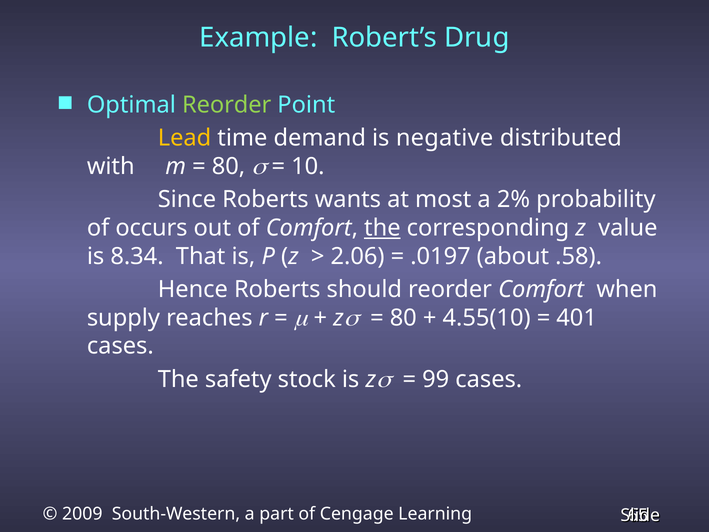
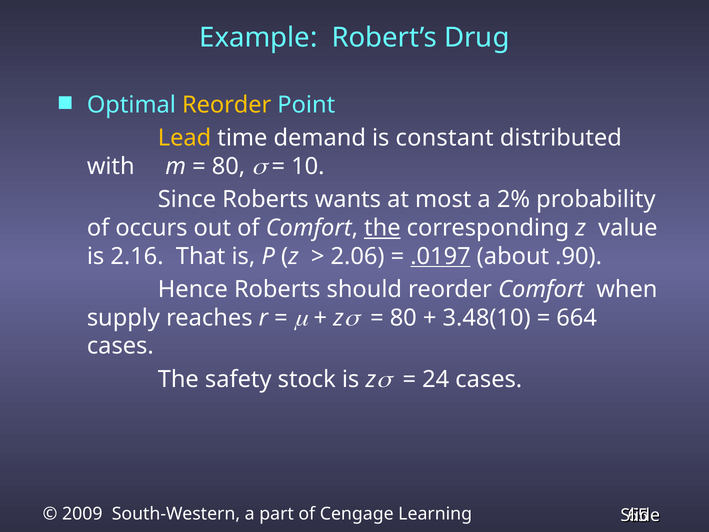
Reorder colour: light green -> yellow (227, 105)
negative: negative -> constant (445, 138)
8.34: 8.34 -> 2.16 (137, 256)
.0197 underline: none -> present (440, 256)
.58: .58 -> .90 (579, 256)
4.55(10: 4.55(10 -> 3.48(10 (487, 318)
401: 401 -> 664 (577, 318)
99: 99 -> 24 (436, 379)
